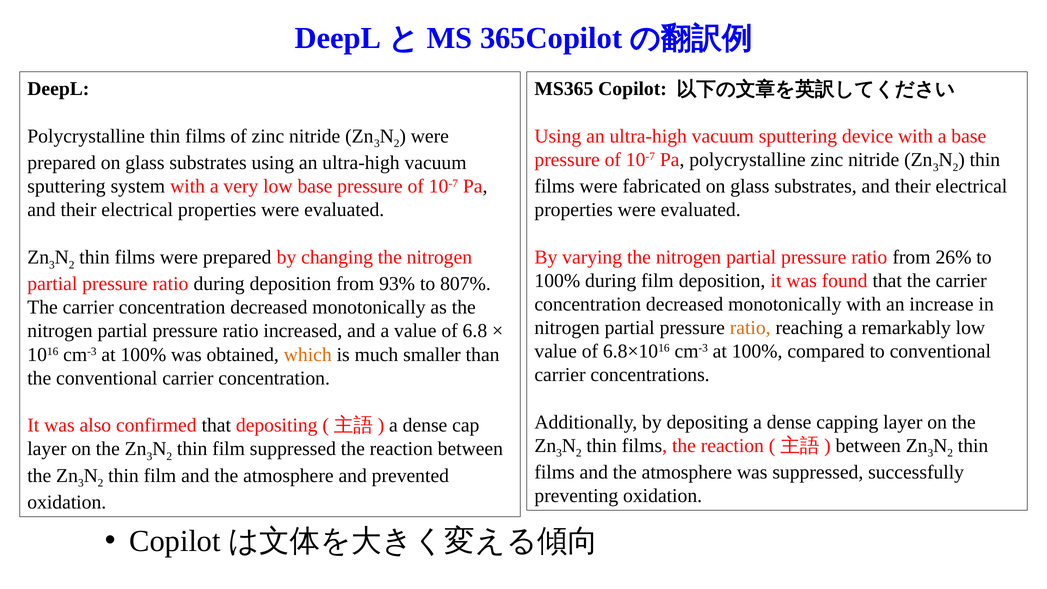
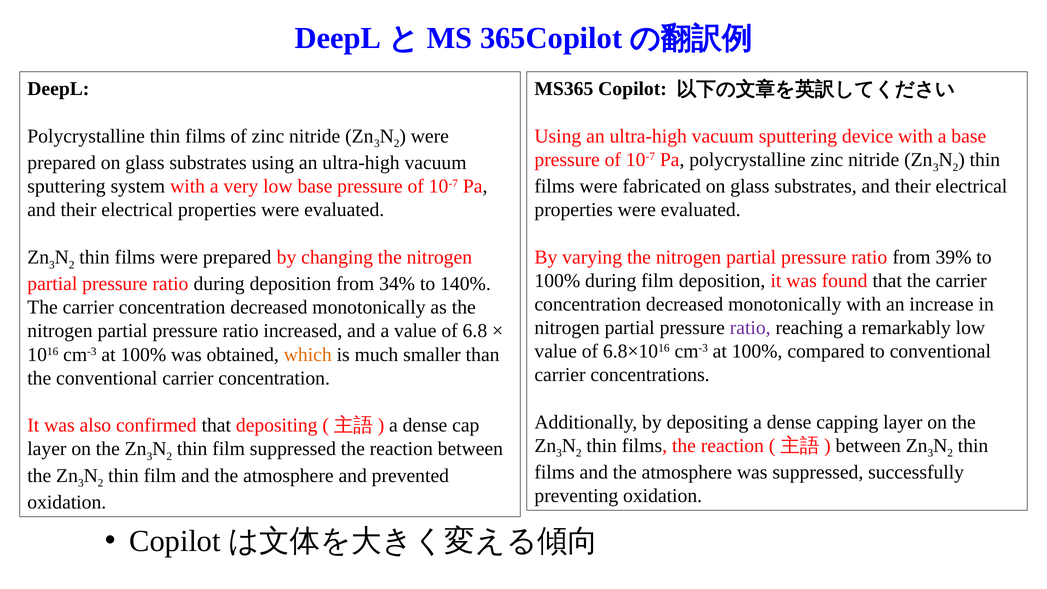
26%: 26% -> 39% (954, 257)
93%: 93% -> 34% (397, 284)
807%: 807% -> 140% (466, 284)
ratio colour: orange -> purple (750, 328)
